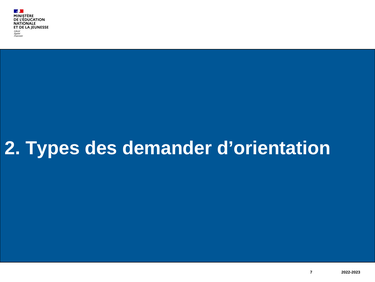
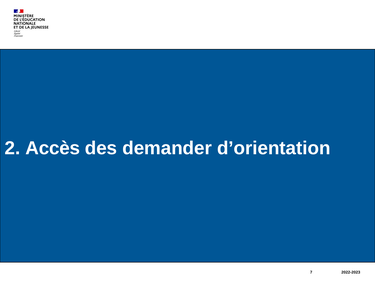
Types: Types -> Accès (53, 148)
